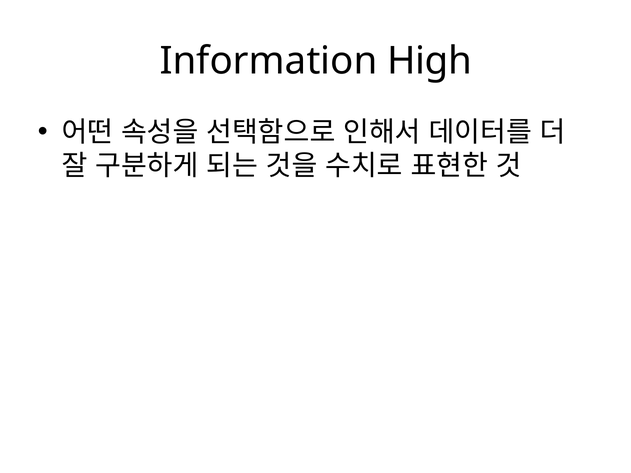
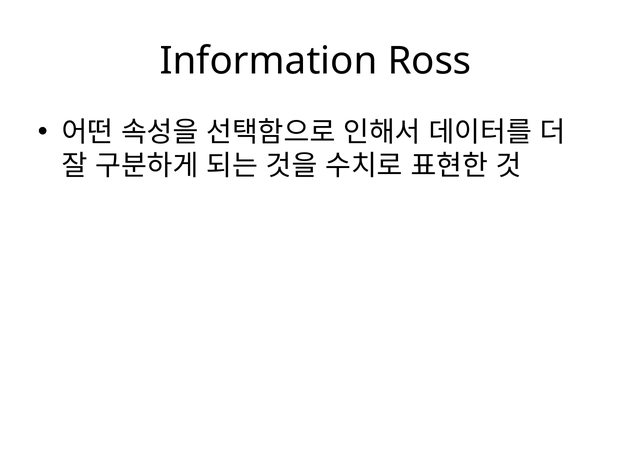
High: High -> Ross (429, 61)
